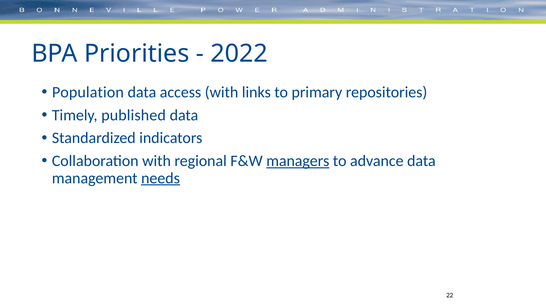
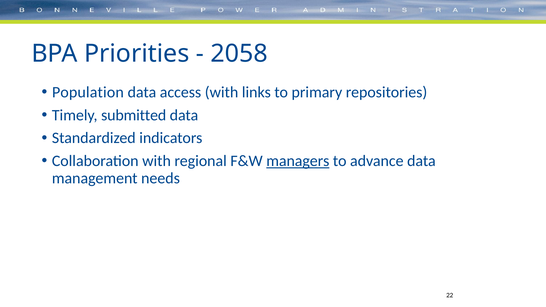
2022: 2022 -> 2058 (239, 54)
published: published -> submitted (134, 115)
needs underline: present -> none (161, 178)
